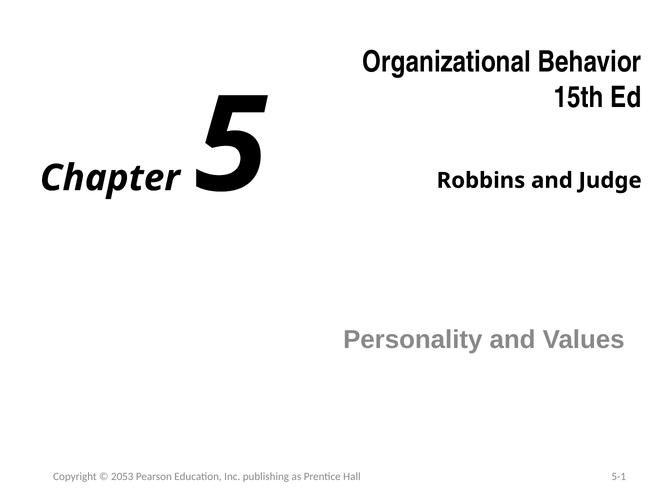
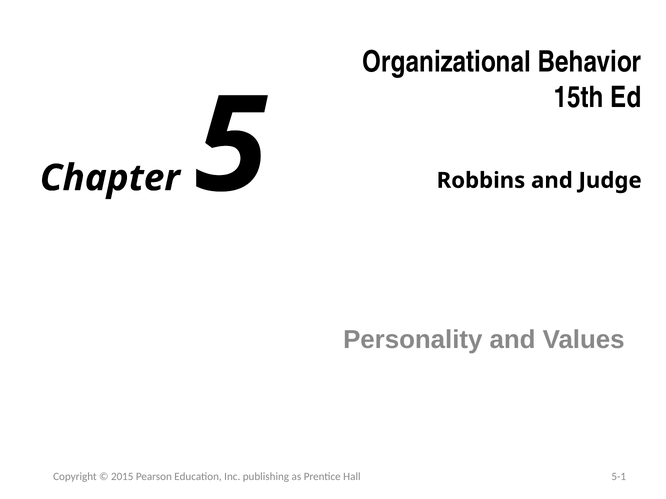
2053: 2053 -> 2015 (122, 477)
